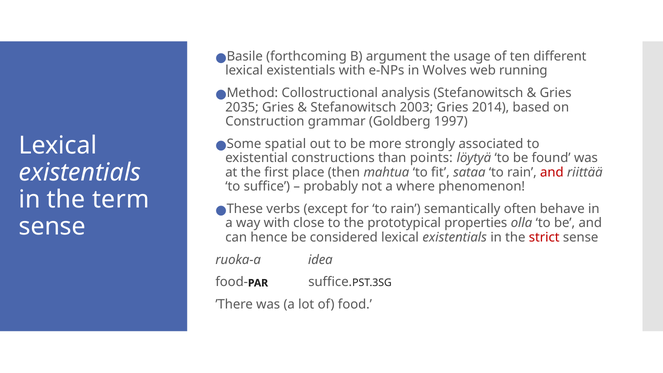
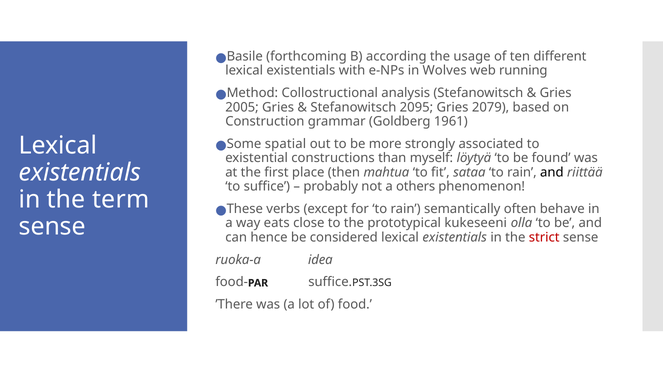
argument: argument -> according (396, 56)
2035: 2035 -> 2005 (242, 107)
2003: 2003 -> 2095 (416, 107)
2014: 2014 -> 2079 (491, 107)
1997: 1997 -> 1961 (451, 121)
points: points -> myself (431, 158)
and colour: red -> black (552, 172)
where: where -> others (416, 186)
way with: with -> eats (277, 223)
properties: properties -> kukeseeni (476, 223)
